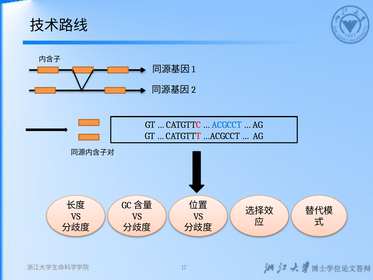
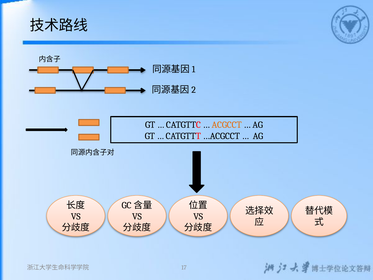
ACGCCT colour: blue -> orange (227, 125)
